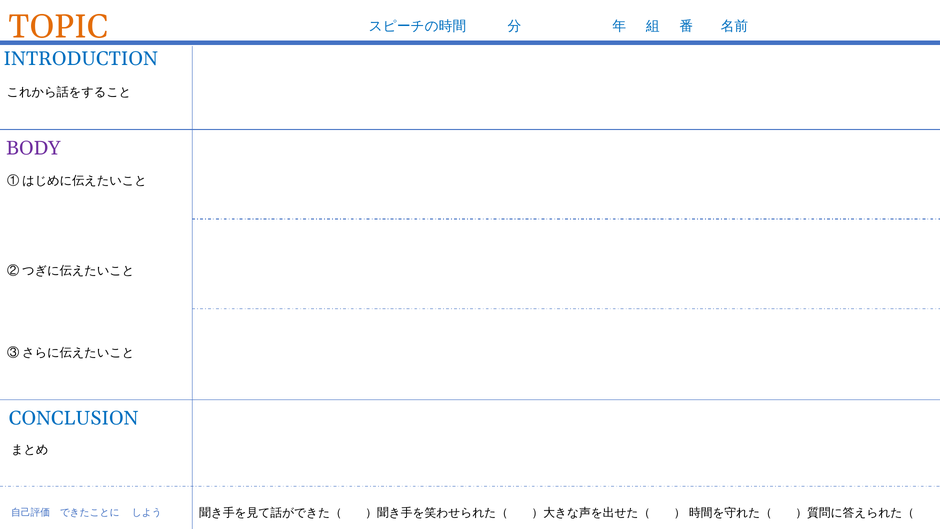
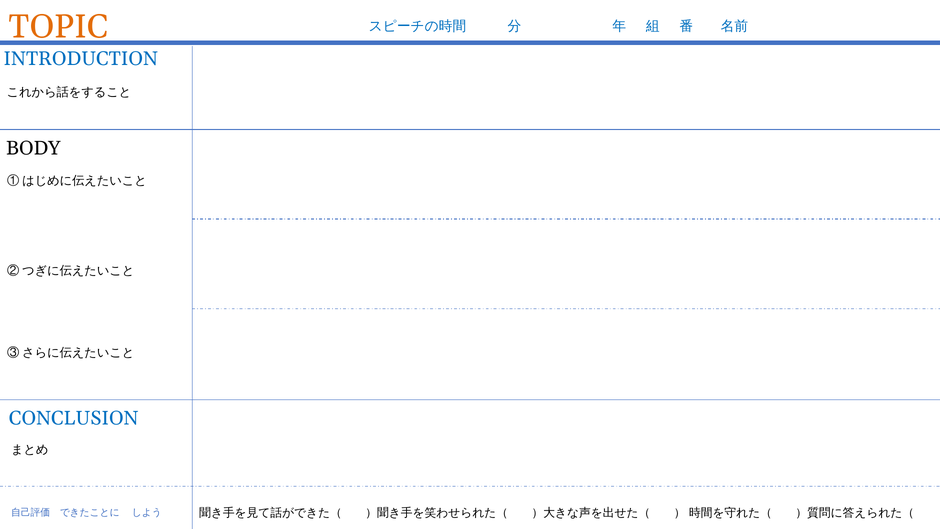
BODY colour: purple -> black (33, 148)
